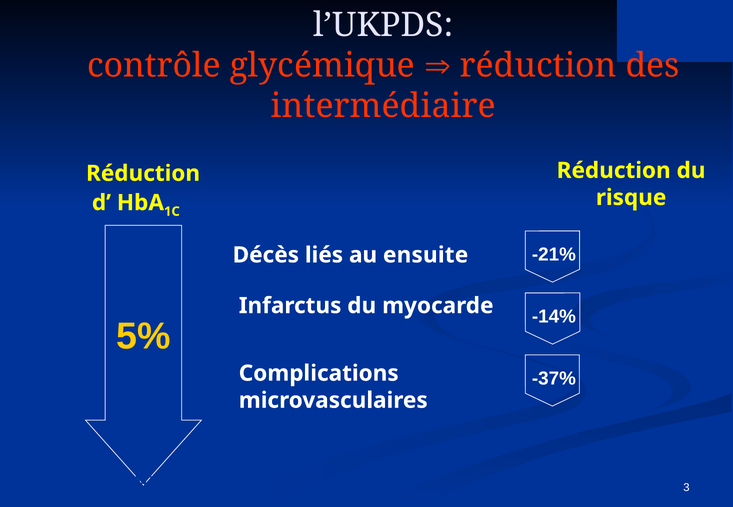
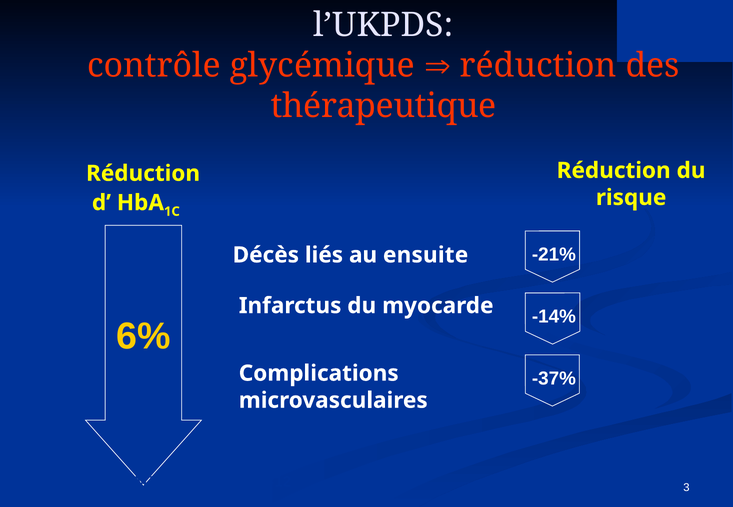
intermédiaire: intermédiaire -> thérapeutique (383, 106)
5%: 5% -> 6% (143, 337)
